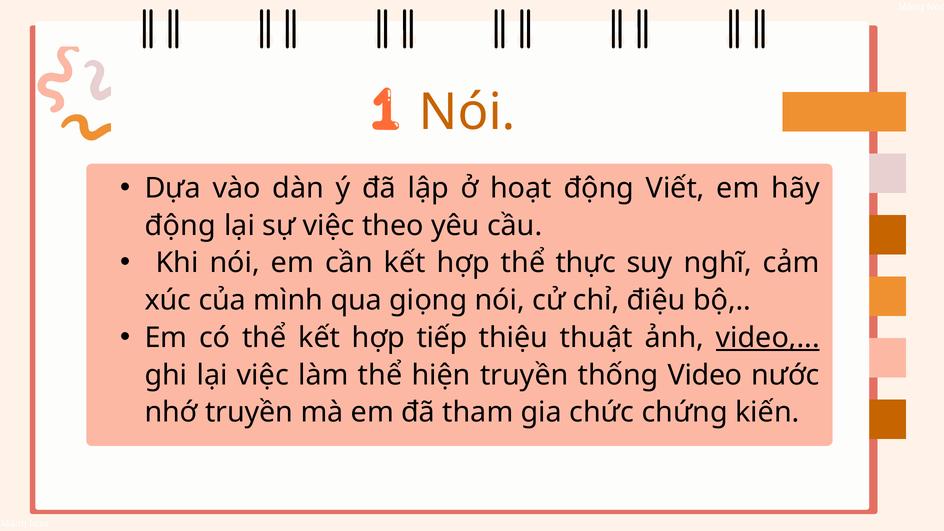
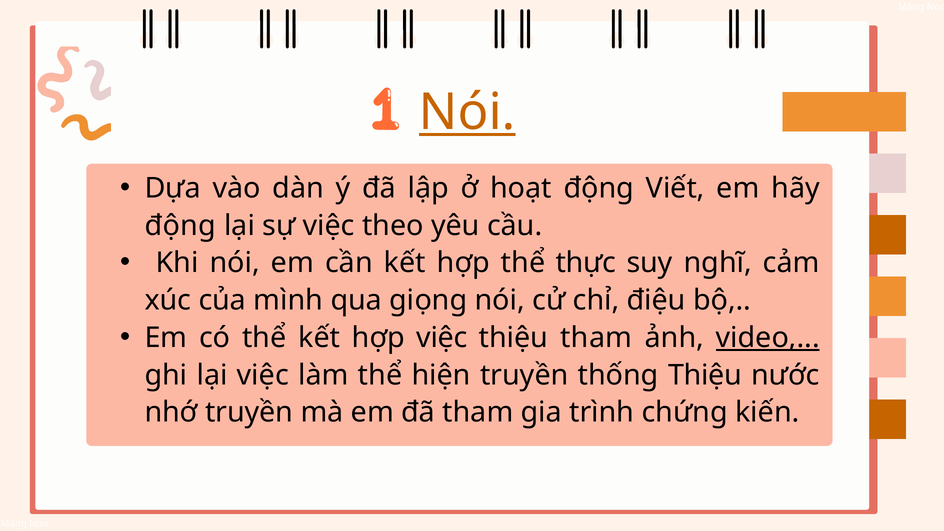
Nói underline: none -> present (467, 113)
hợp tiếp: tiếp -> việc (442, 338)
thiệu thuật: thuật -> tham (596, 338)
thống Video: Video -> Thiệu (705, 375)
chức: chức -> trình (602, 412)
